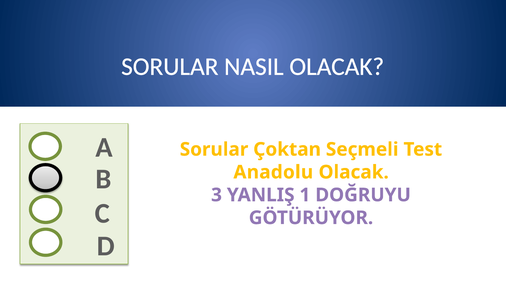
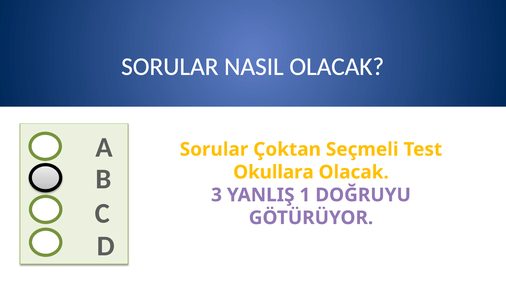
Anadolu: Anadolu -> Okullara (273, 172)
